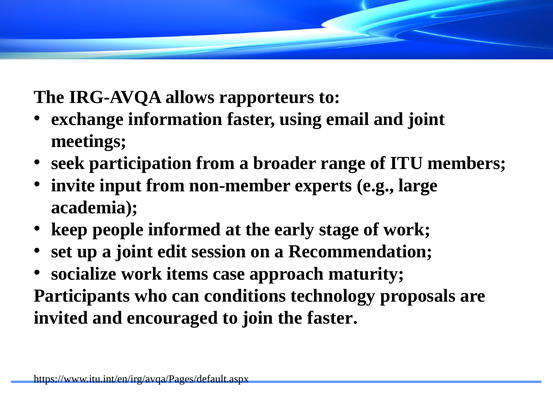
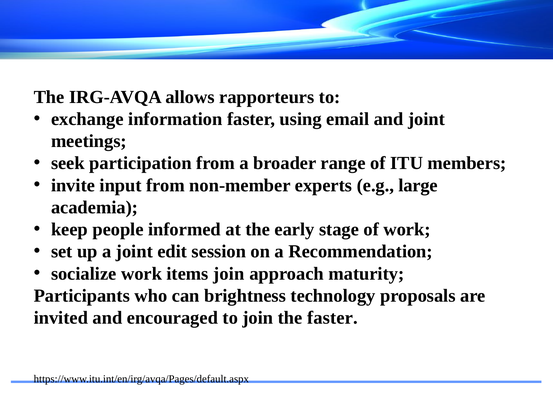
items case: case -> join (229, 274)
conditions: conditions -> brightness (245, 296)
